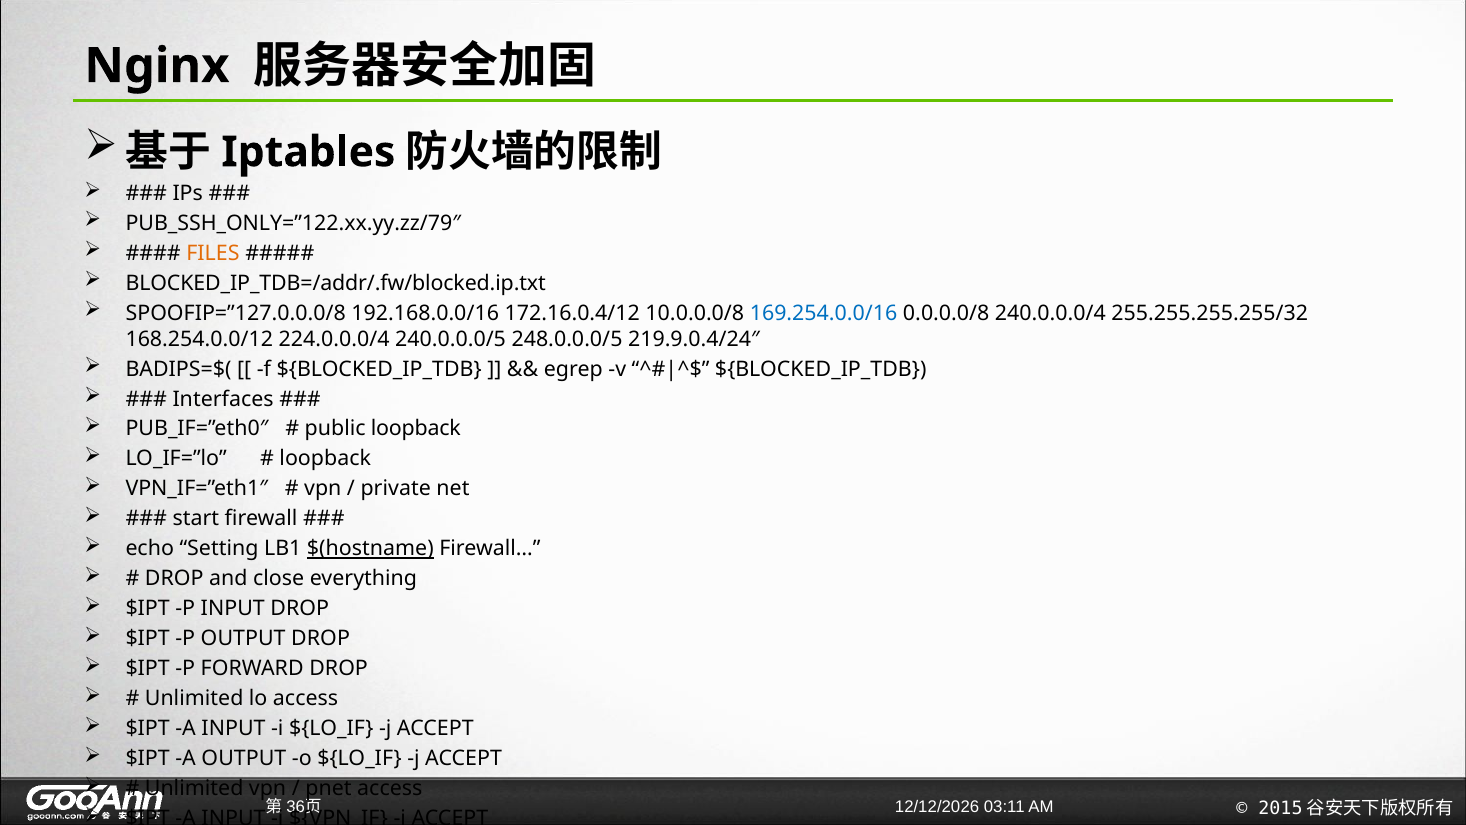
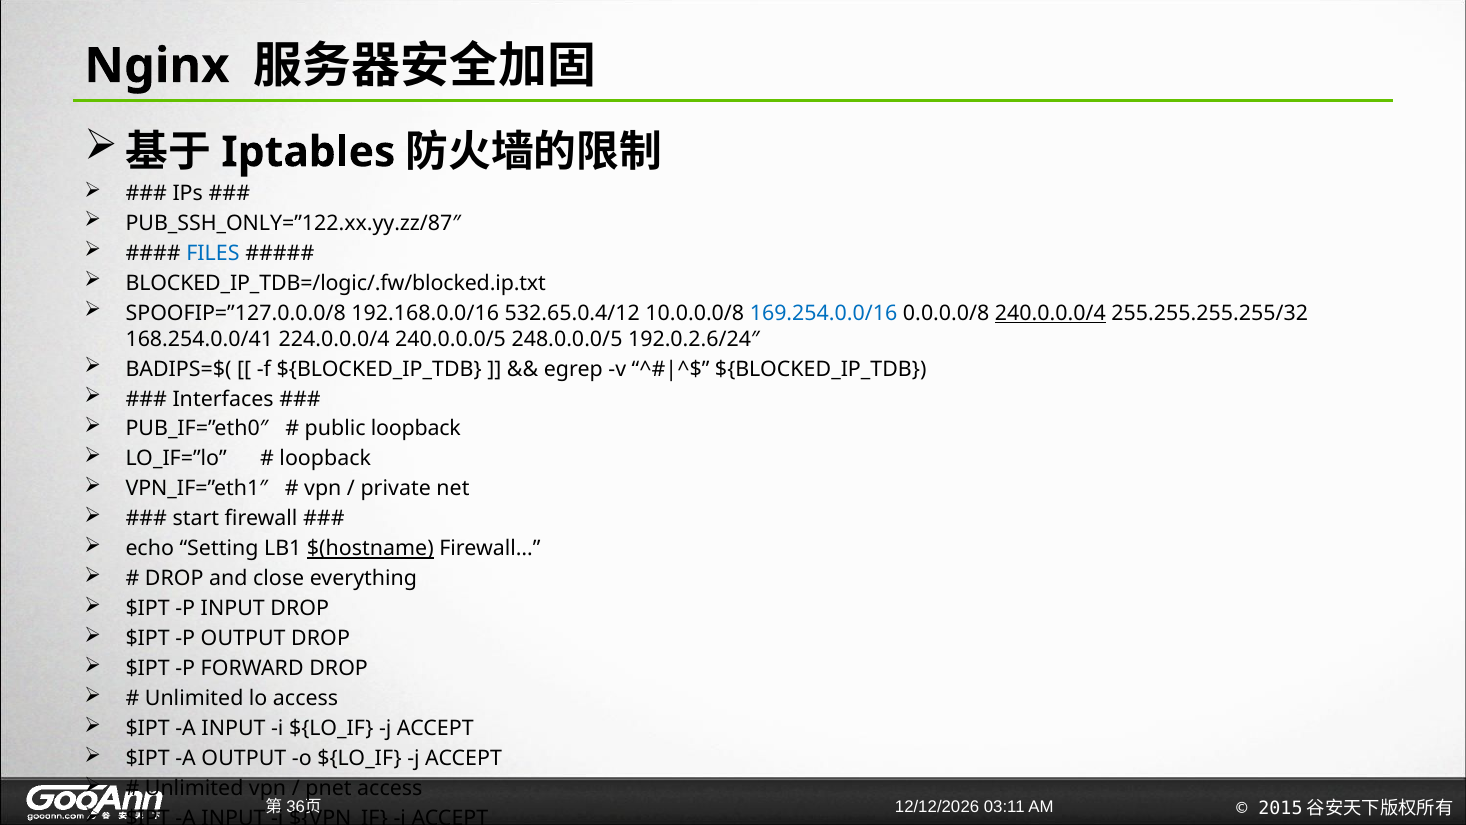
PUB_SSH_ONLY=”122.xx.yy.zz/79″: PUB_SSH_ONLY=”122.xx.yy.zz/79″ -> PUB_SSH_ONLY=”122.xx.yy.zz/87″ (293, 223)
FILES colour: orange -> blue (213, 253)
BLOCKED_IP_TDB=/addr/.fw/blocked.ip.txt: BLOCKED_IP_TDB=/addr/.fw/blocked.ip.txt -> BLOCKED_IP_TDB=/logic/.fw/blocked.ip.txt (336, 283)
172.16.0.4/12: 172.16.0.4/12 -> 532.65.0.4/12 (572, 313)
240.0.0.0/4 underline: none -> present (1050, 313)
168.254.0.0/12: 168.254.0.0/12 -> 168.254.0.0/41 (199, 339)
219.9.0.4/24″: 219.9.0.4/24″ -> 192.0.2.6/24″ (694, 339)
